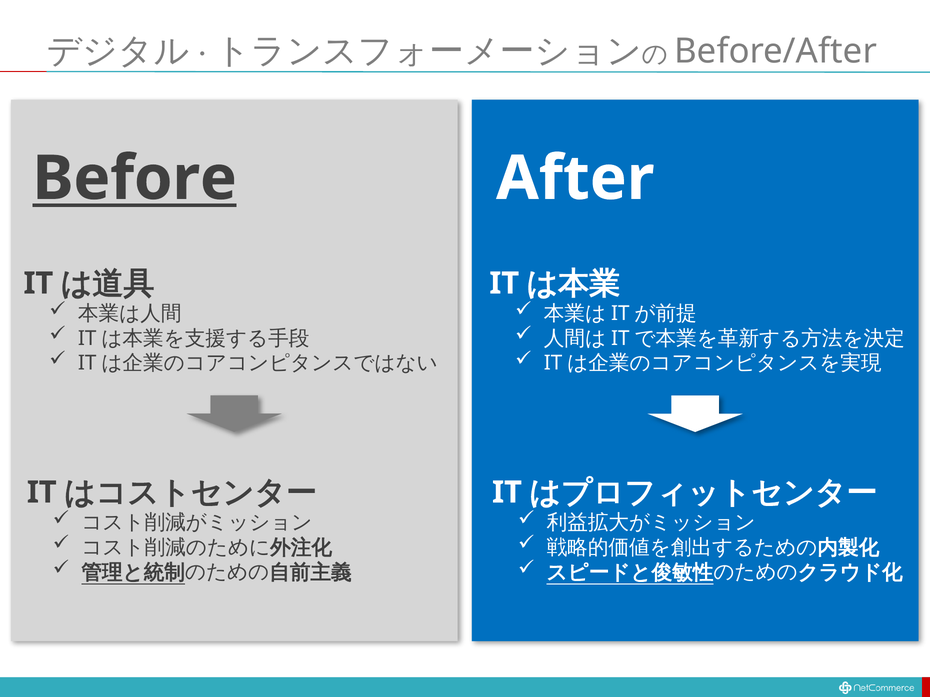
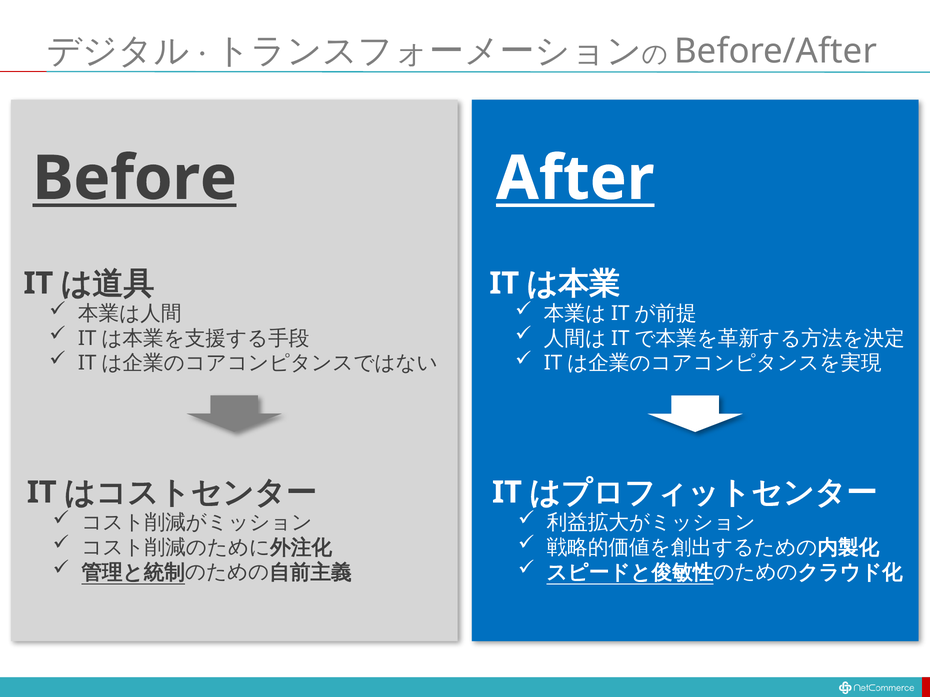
After underline: none -> present (575, 179)
